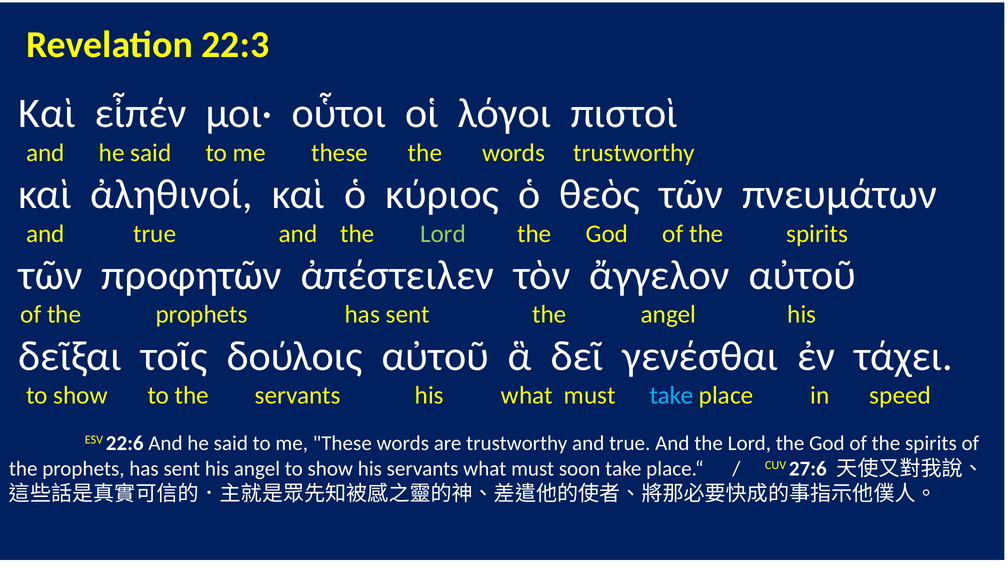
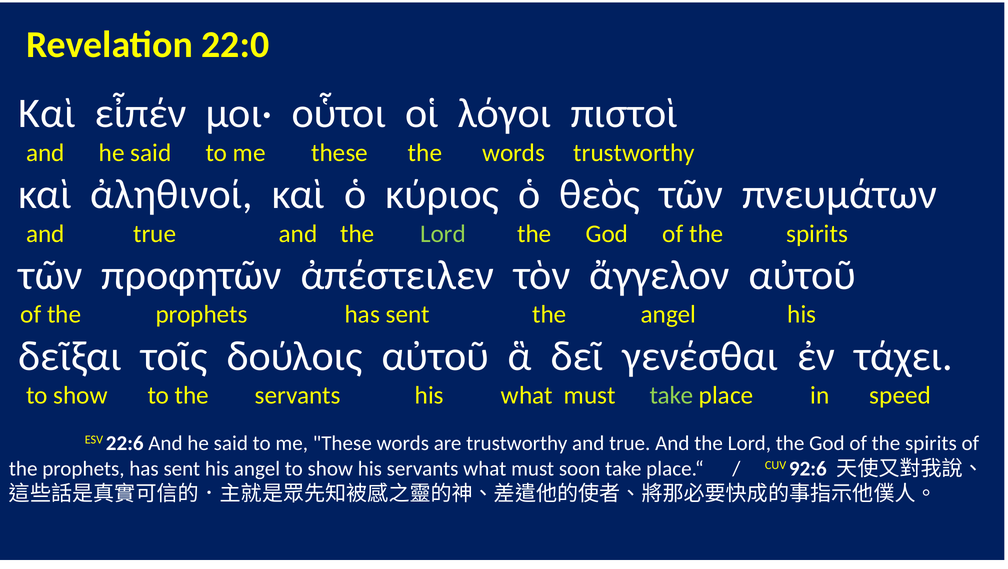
22:3: 22:3 -> 22:0 (235, 45)
take colour: light blue -> light green (672, 395)
27:6: 27:6 -> 92:6 (808, 468)
